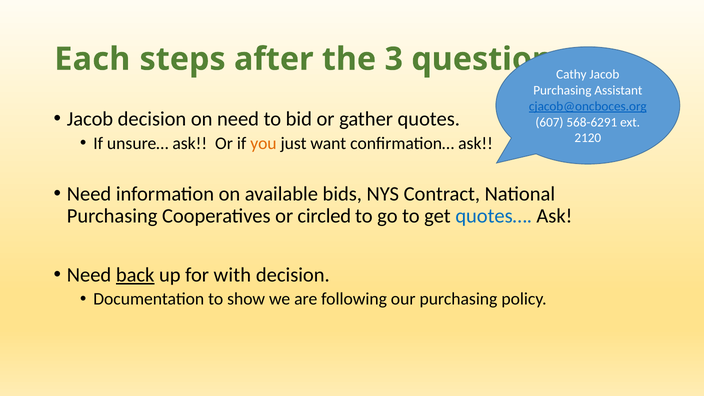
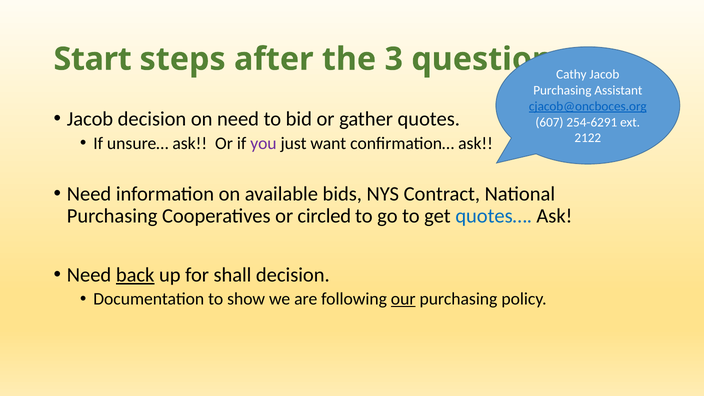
Each: Each -> Start (93, 59)
568-6291: 568-6291 -> 254-6291 (592, 122)
2120: 2120 -> 2122 (588, 138)
you colour: orange -> purple (263, 143)
with: with -> shall (232, 275)
our underline: none -> present (403, 299)
